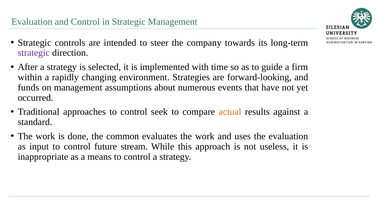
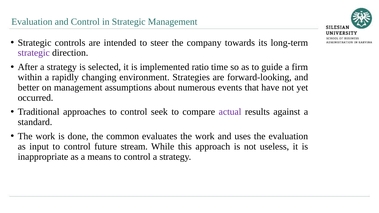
with: with -> ratio (200, 67)
funds: funds -> better (29, 88)
actual colour: orange -> purple (230, 112)
